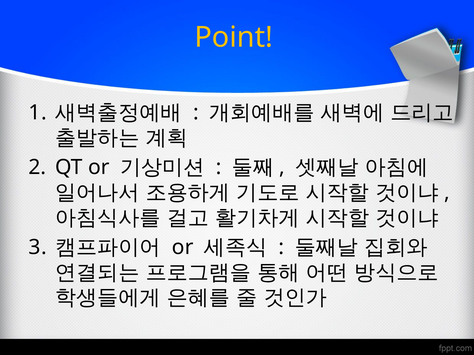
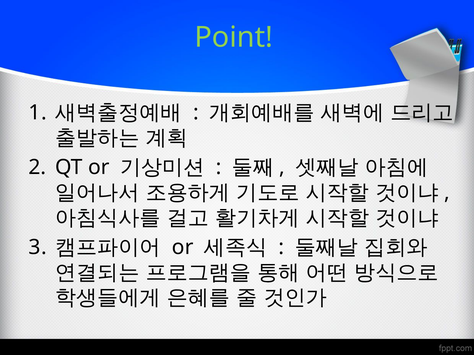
Point colour: yellow -> light green (234, 37)
